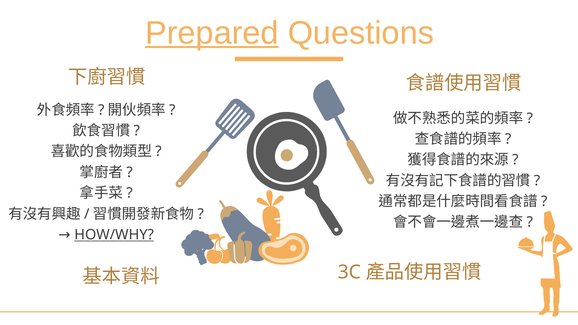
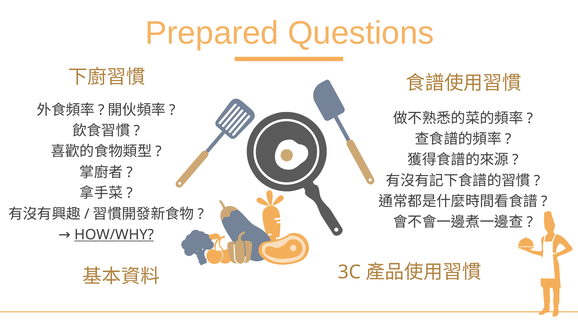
Prepared underline: present -> none (212, 33)
